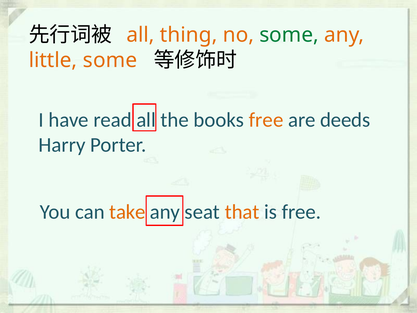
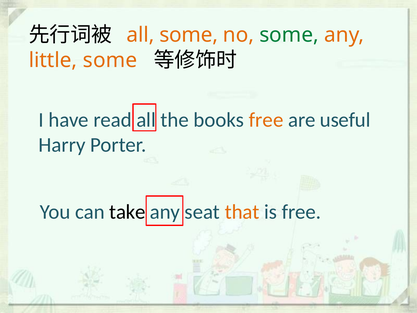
all thing: thing -> some (189, 35)
deeds: deeds -> useful (345, 120)
take colour: orange -> black (127, 212)
